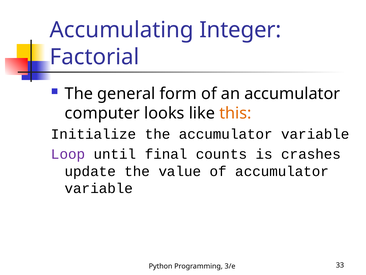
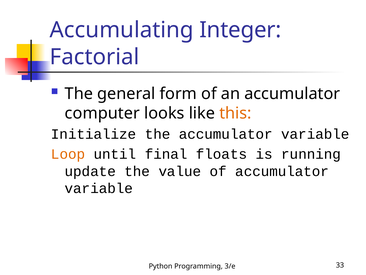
Loop colour: purple -> orange (68, 154)
counts: counts -> floats (221, 154)
crashes: crashes -> running (311, 154)
